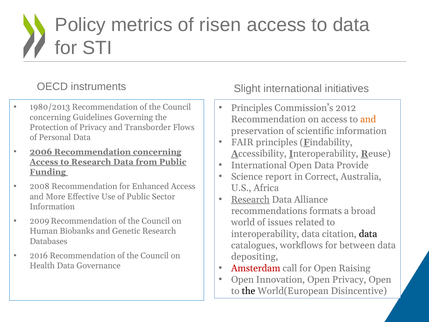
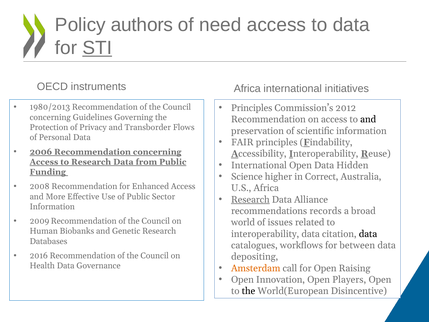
metrics: metrics -> authors (142, 25)
risen: risen -> need (220, 25)
STI underline: none -> present (97, 48)
instruments Slight: Slight -> Africa (247, 88)
and colour: orange -> black (368, 119)
Provide: Provide -> Hidden (352, 165)
report: report -> higher (279, 177)
formats: formats -> records (326, 211)
Amsterdam colour: red -> orange (256, 268)
Open Privacy: Privacy -> Players (349, 279)
